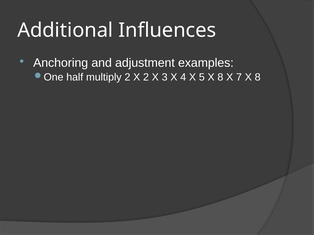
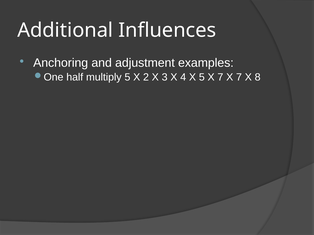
multiply 2: 2 -> 5 (127, 77)
5 X 8: 8 -> 7 (220, 77)
